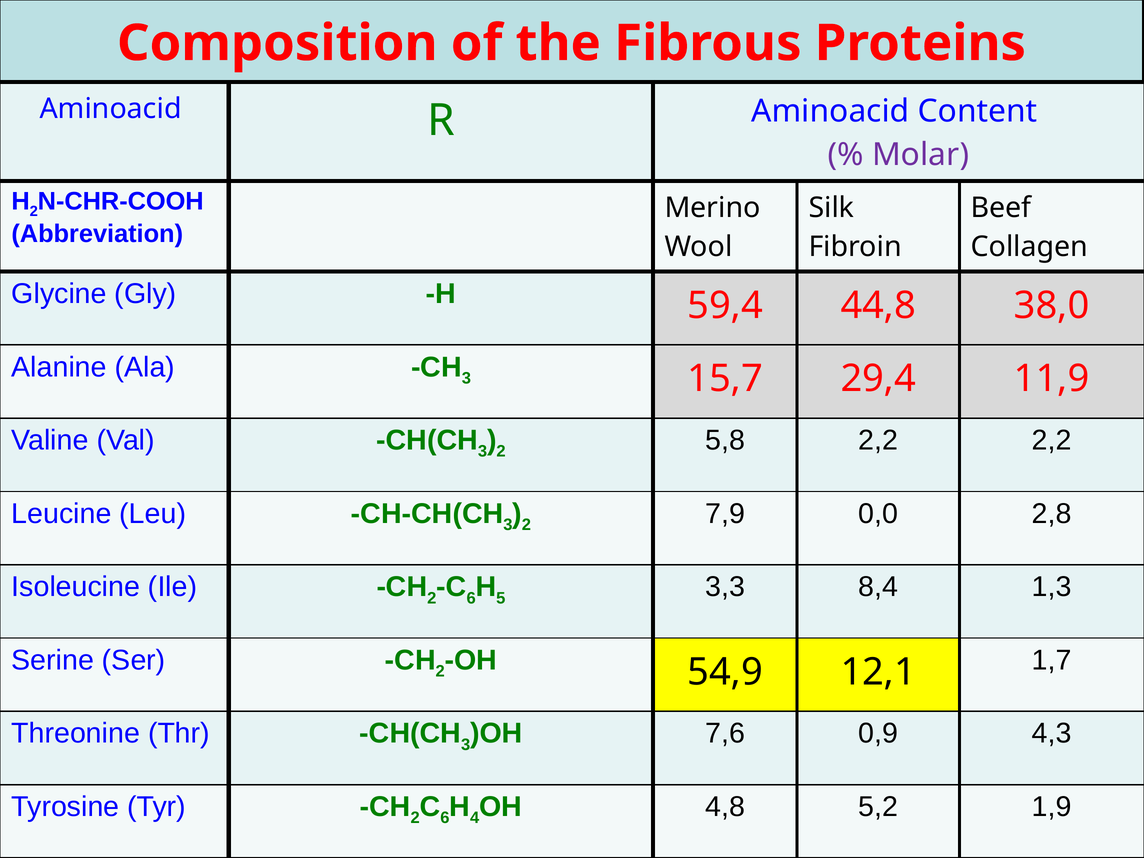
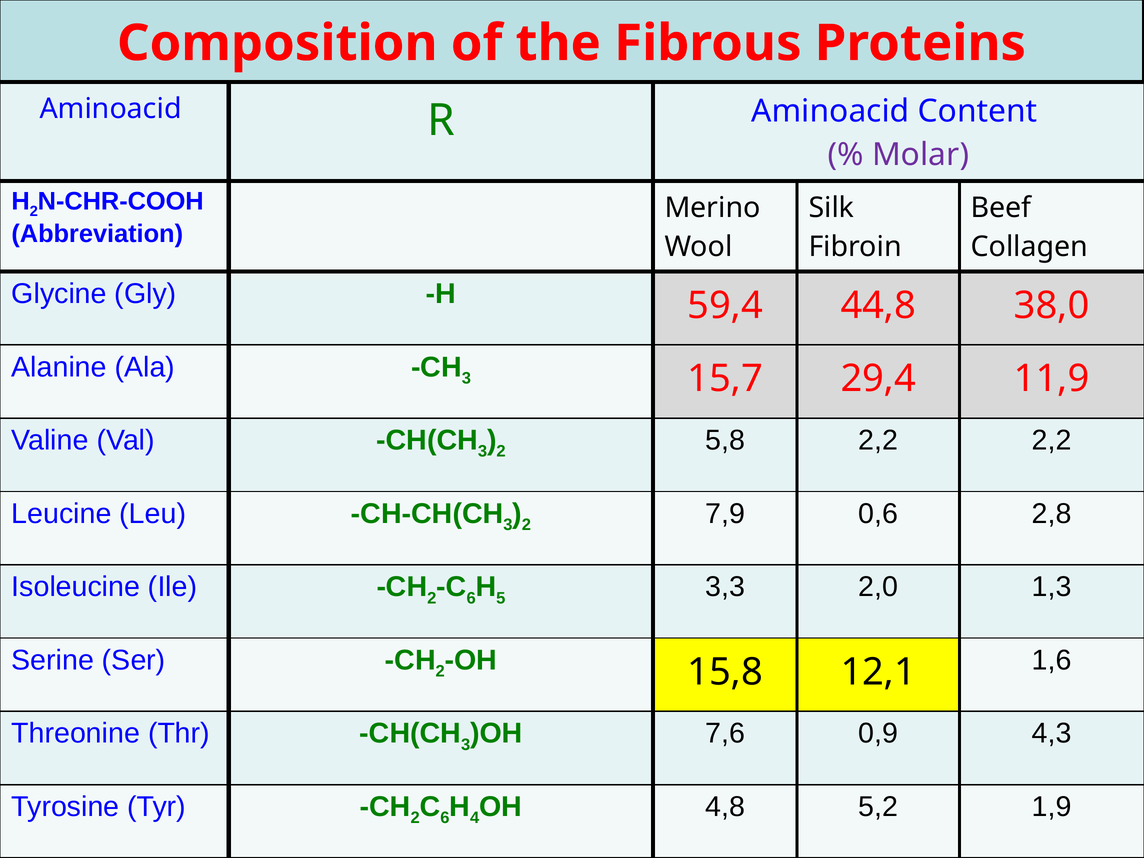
0,0: 0,0 -> 0,6 (878, 514)
8,4: 8,4 -> 2,0 (878, 587)
1,7: 1,7 -> 1,6 (1052, 660)
54,9: 54,9 -> 15,8 (725, 672)
